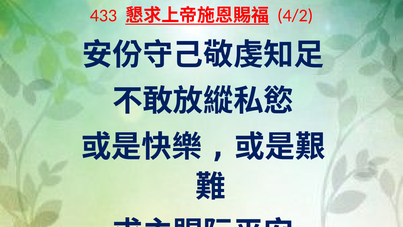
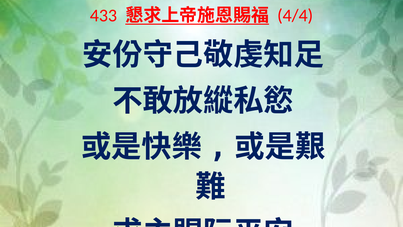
4/2: 4/2 -> 4/4 (295, 16)
